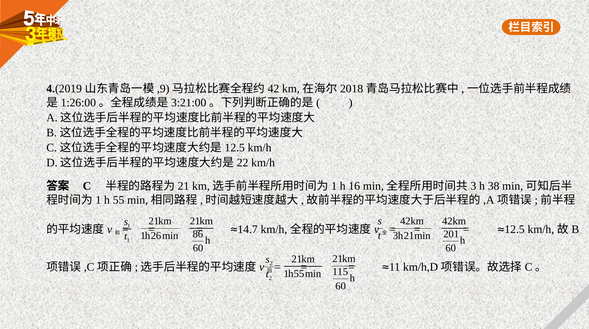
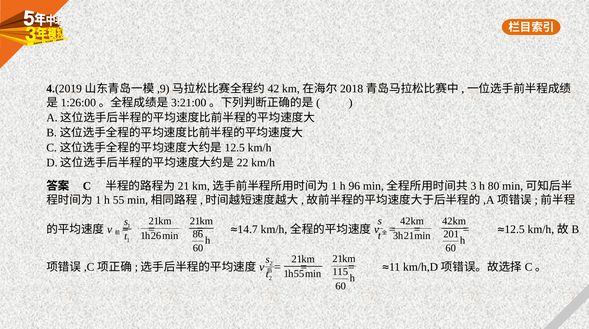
16: 16 -> 96 (354, 186)
38: 38 -> 80 (494, 186)
